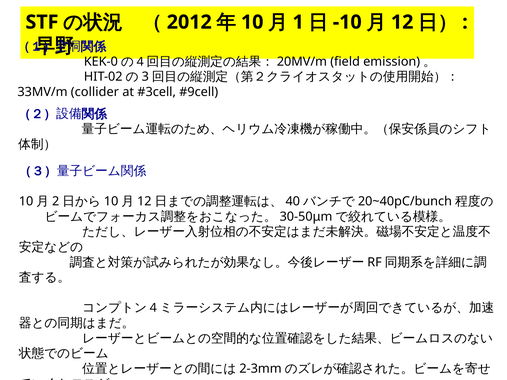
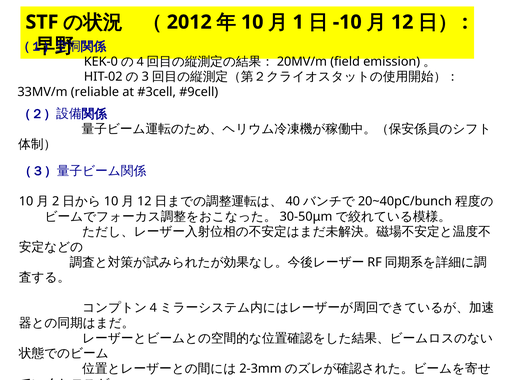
collider: collider -> reliable (95, 92)
